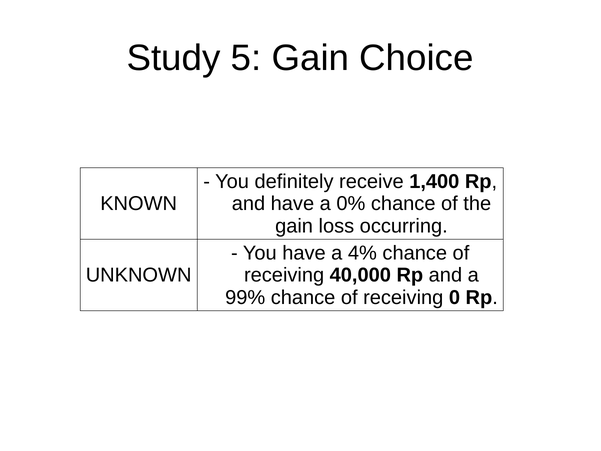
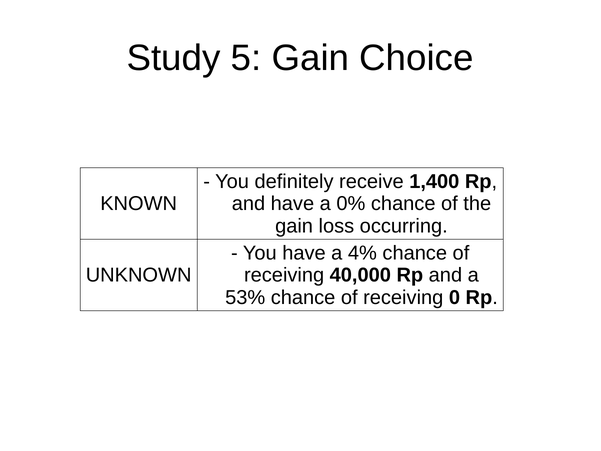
99%: 99% -> 53% (245, 298)
